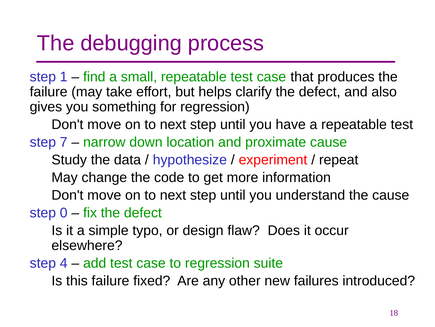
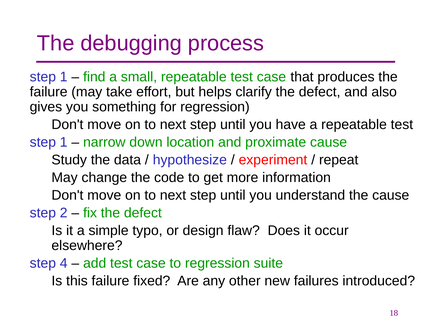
7: 7 -> 1 (64, 142)
0: 0 -> 2 (64, 212)
